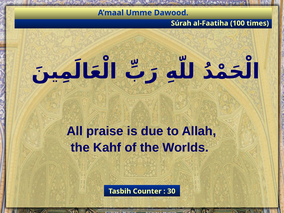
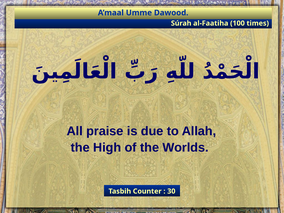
Kahf: Kahf -> High (107, 148)
